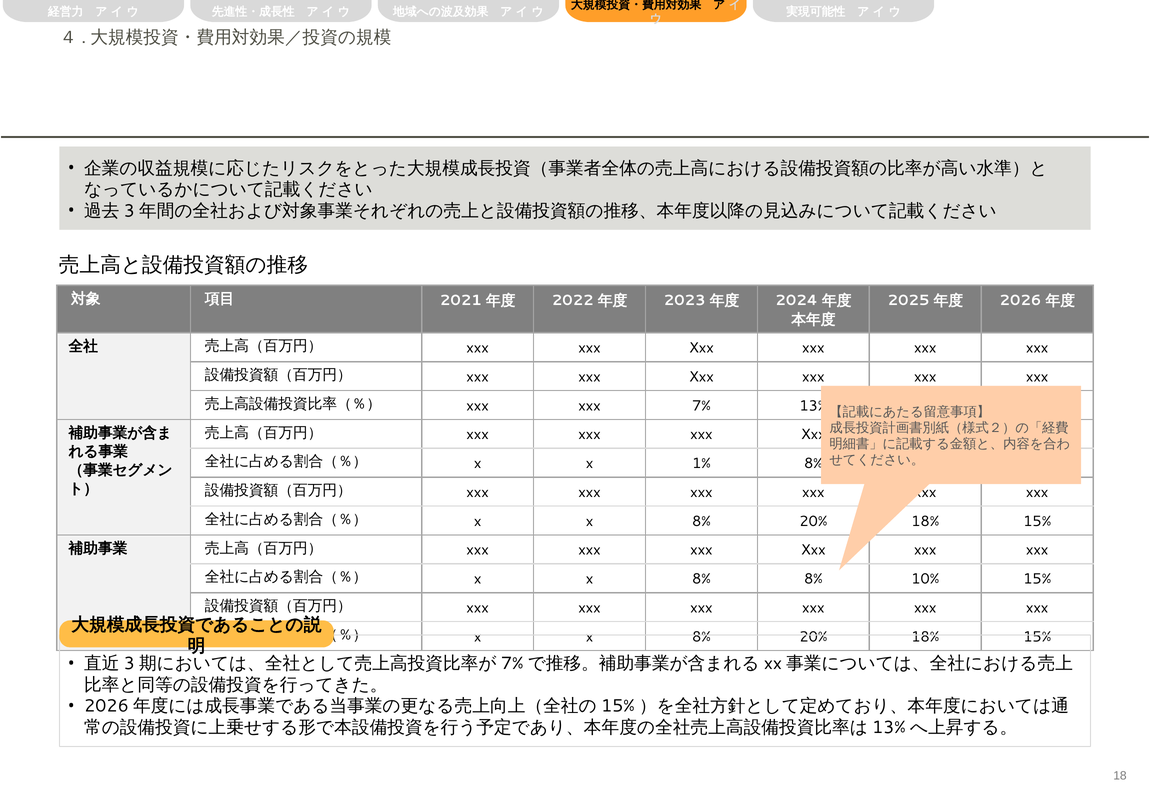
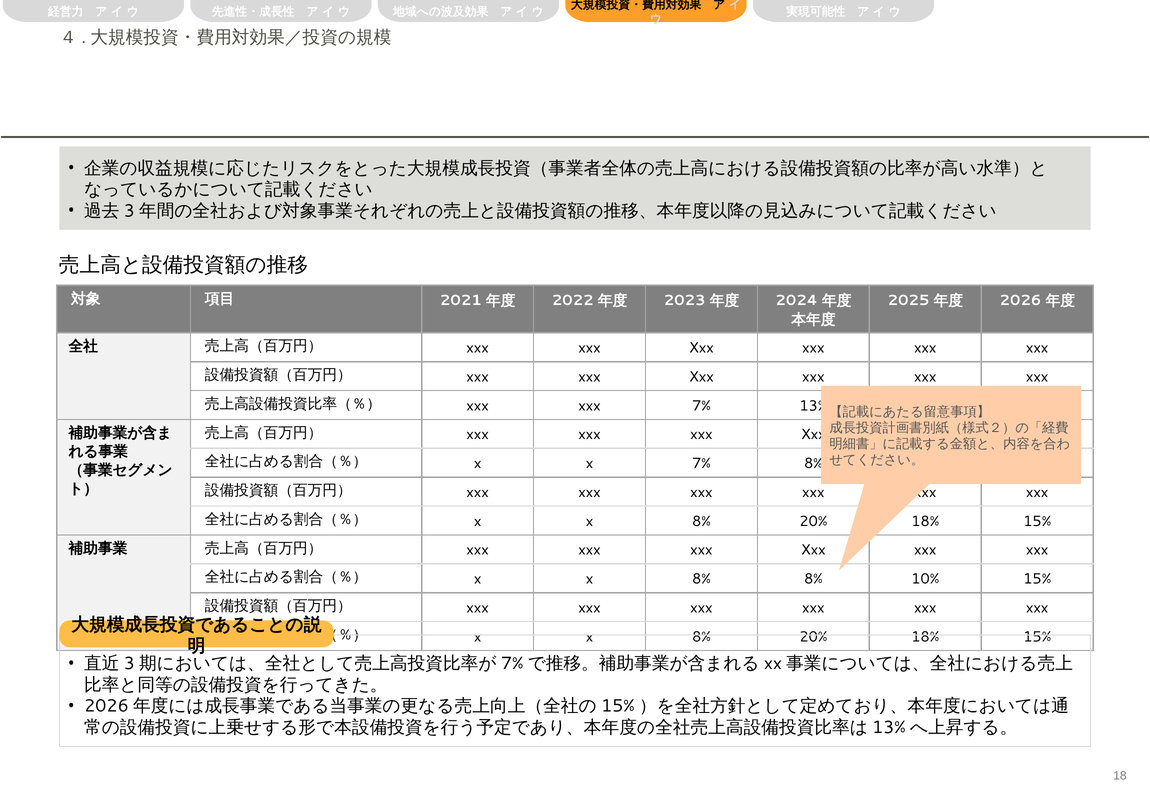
x 1%: 1% -> 7% (702, 464)
